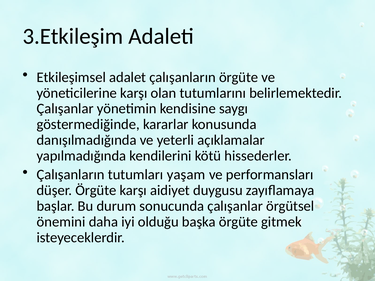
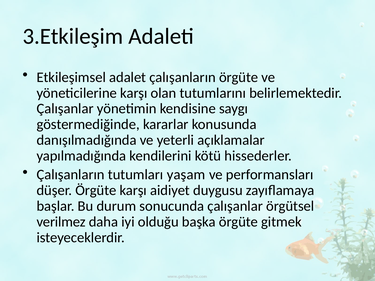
önemini: önemini -> verilmez (61, 222)
